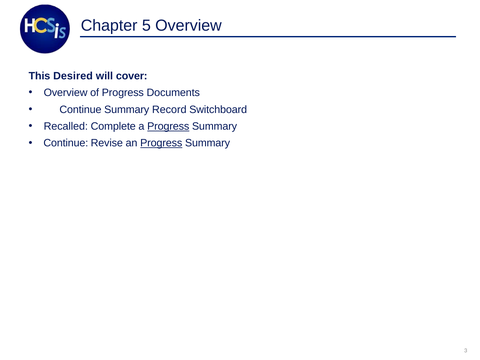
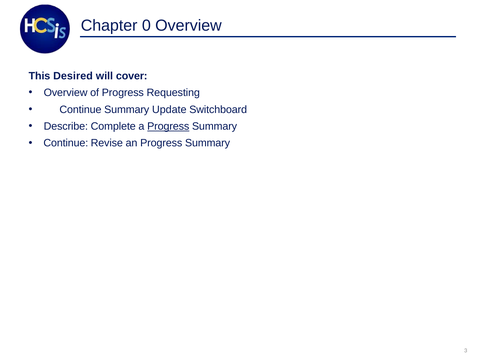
5: 5 -> 0 (146, 25)
Documents: Documents -> Requesting (173, 93)
Record: Record -> Update (169, 110)
Recalled: Recalled -> Describe (66, 126)
Progress underline: present -> none (161, 143)
